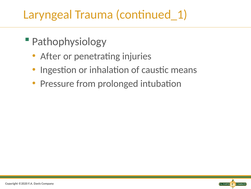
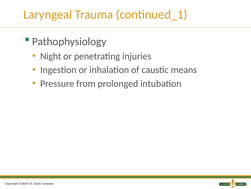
After: After -> Night (51, 56)
